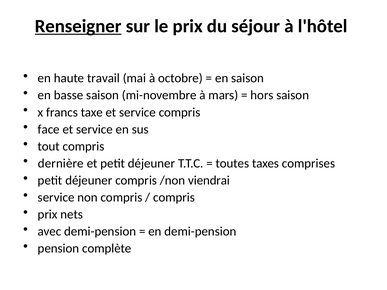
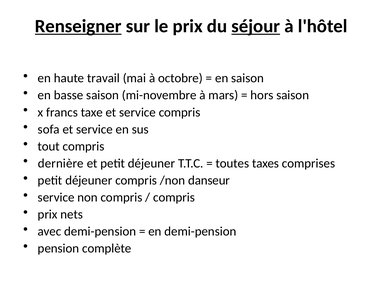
séjour underline: none -> present (256, 26)
face: face -> sofa (49, 129)
viendrai: viendrai -> danseur (209, 180)
